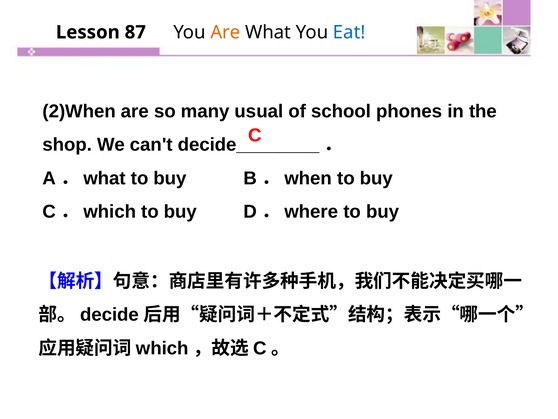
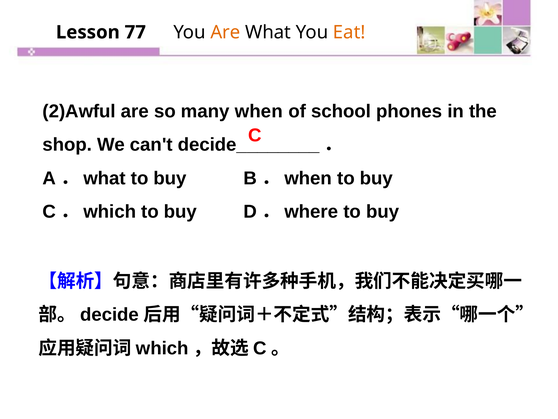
87: 87 -> 77 (135, 32)
Eat colour: blue -> orange (349, 32)
2)When: 2)When -> 2)Awful (79, 111)
usual: usual -> when (259, 111)
